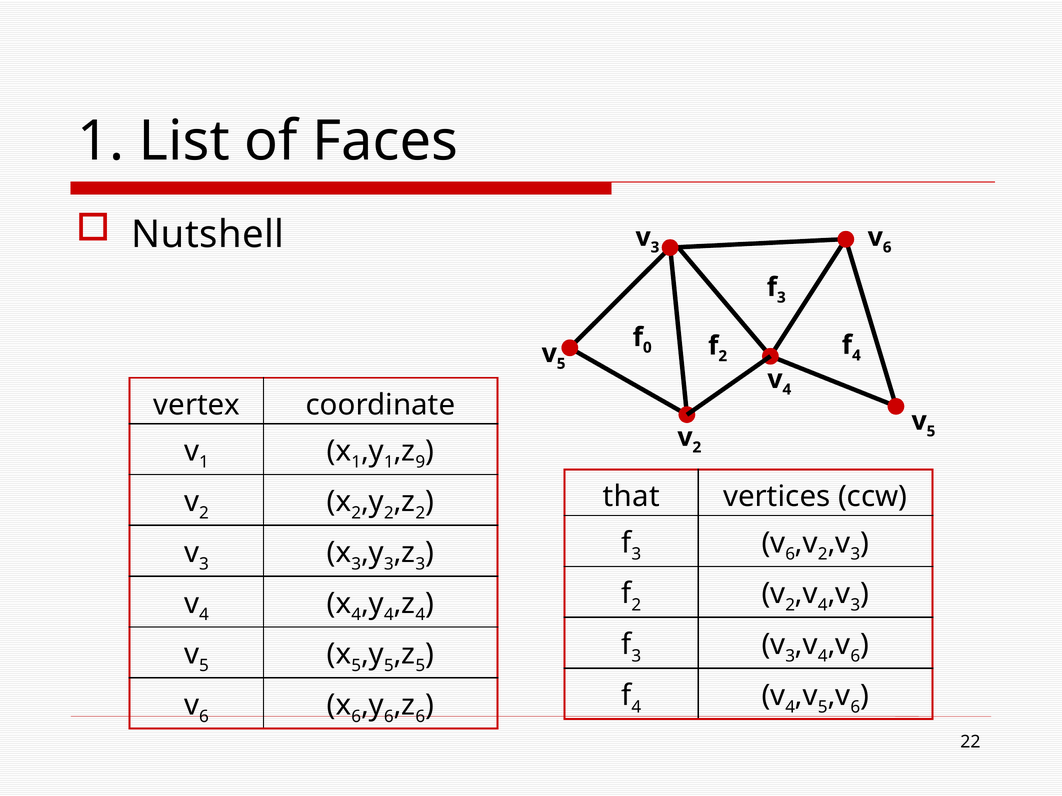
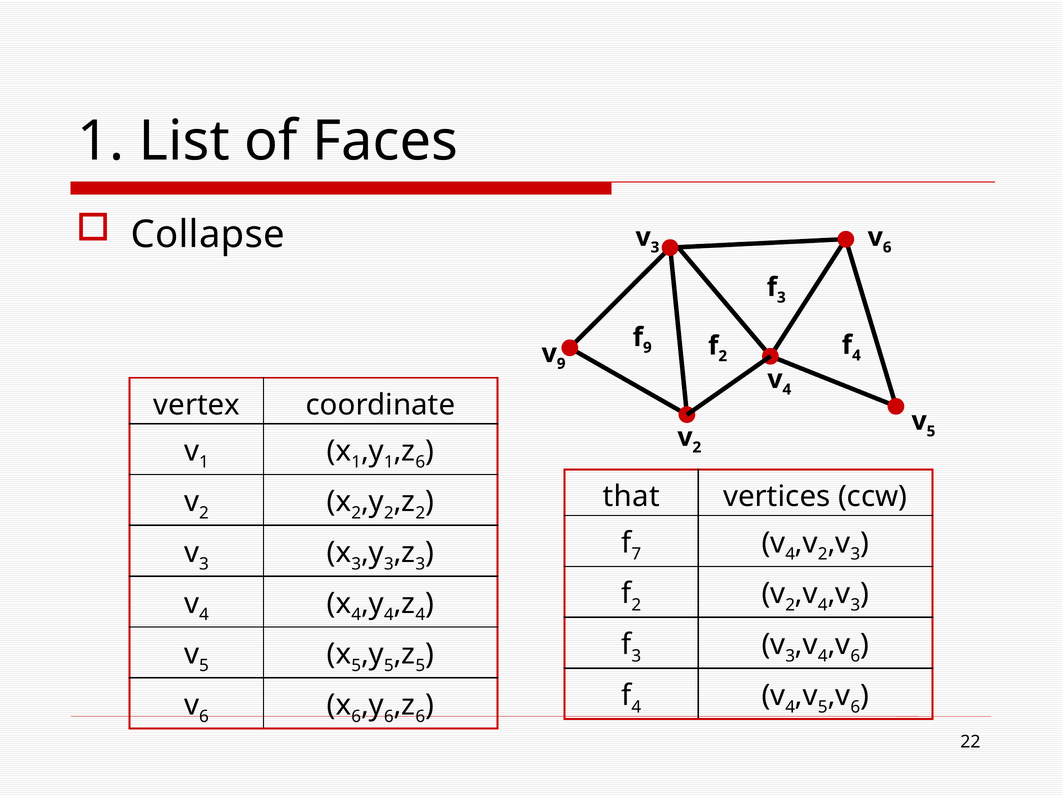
Nutshell: Nutshell -> Collapse (208, 235)
0: 0 -> 9 (647, 348)
5: 5 -> 9 (561, 364)
9: 9 -> 6 (420, 463)
3: 3 -> 7 (636, 555)
6: 6 -> 4 (790, 555)
